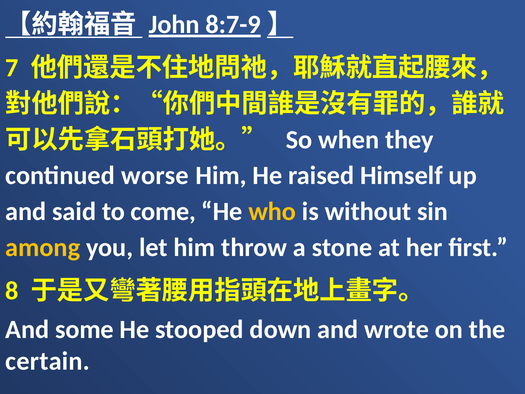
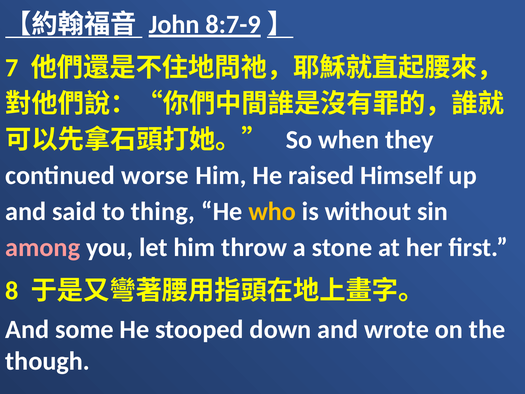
come: come -> thing (163, 211)
among colour: yellow -> pink (43, 247)
certain: certain -> though (48, 361)
